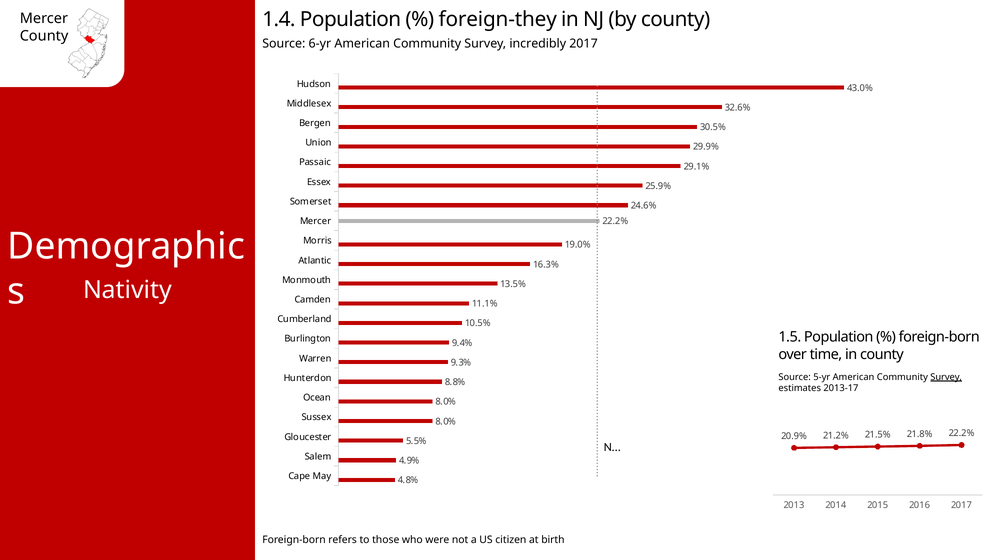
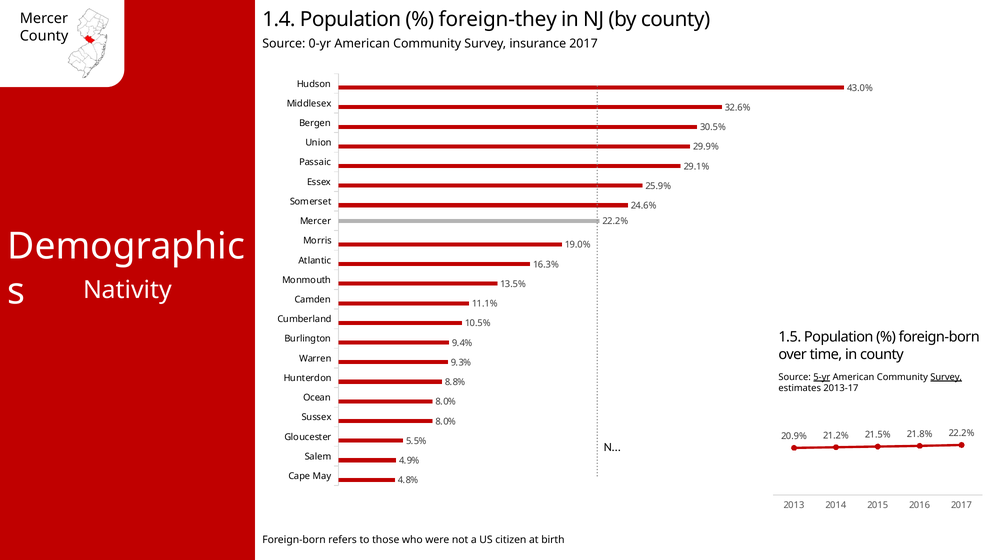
6-yr: 6-yr -> 0-yr (320, 43)
incredibly: incredibly -> insurance (538, 43)
5-yr underline: none -> present (822, 377)
